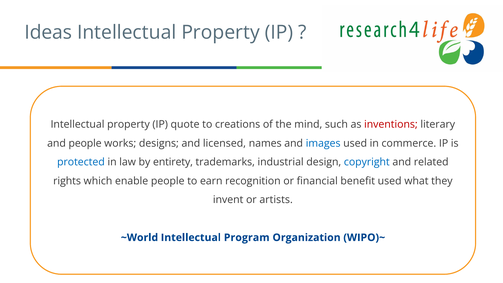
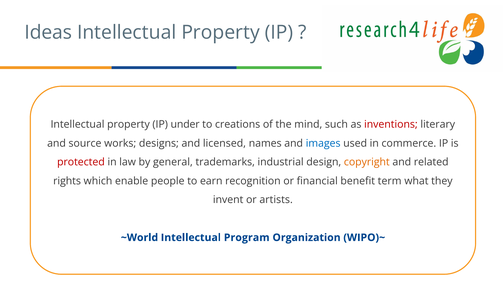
quote: quote -> under (185, 124)
and people: people -> source (85, 143)
protected colour: blue -> red (81, 162)
entirety: entirety -> general (173, 162)
copyright colour: blue -> orange (367, 162)
benefit used: used -> term (390, 181)
